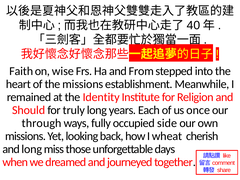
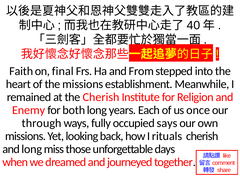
wise: wise -> final (63, 71)
the Identity: Identity -> Cherish (101, 97)
Should: Should -> Enemy (29, 110)
truly: truly -> both (74, 110)
side: side -> says (167, 123)
wheat: wheat -> rituals (167, 136)
